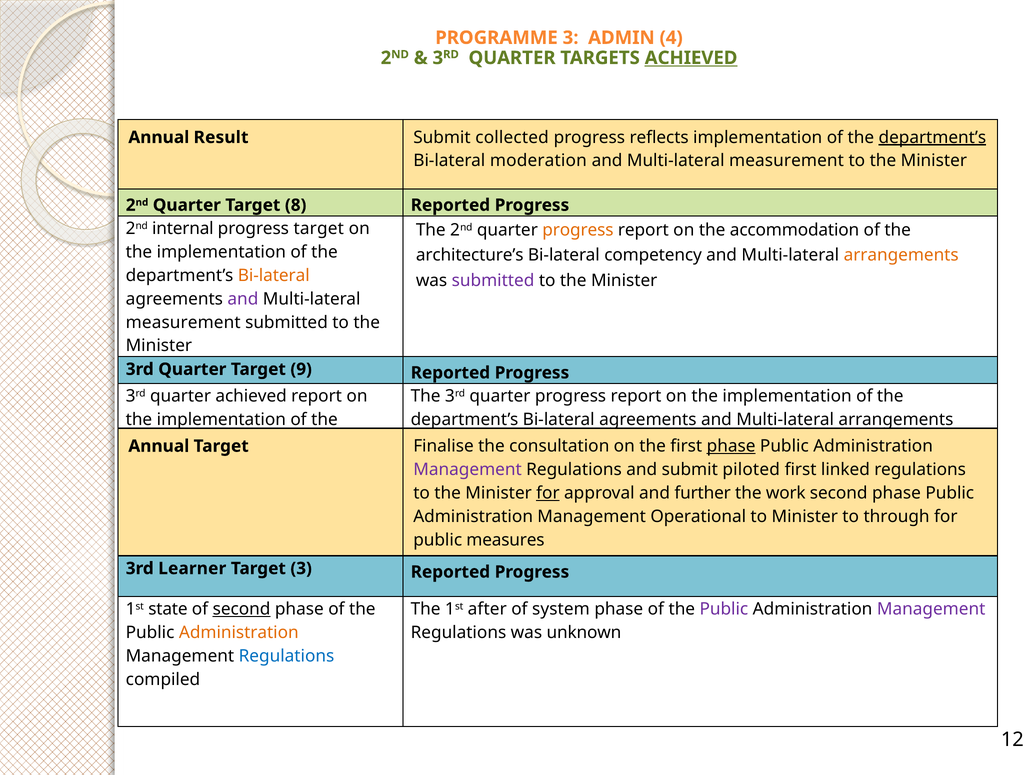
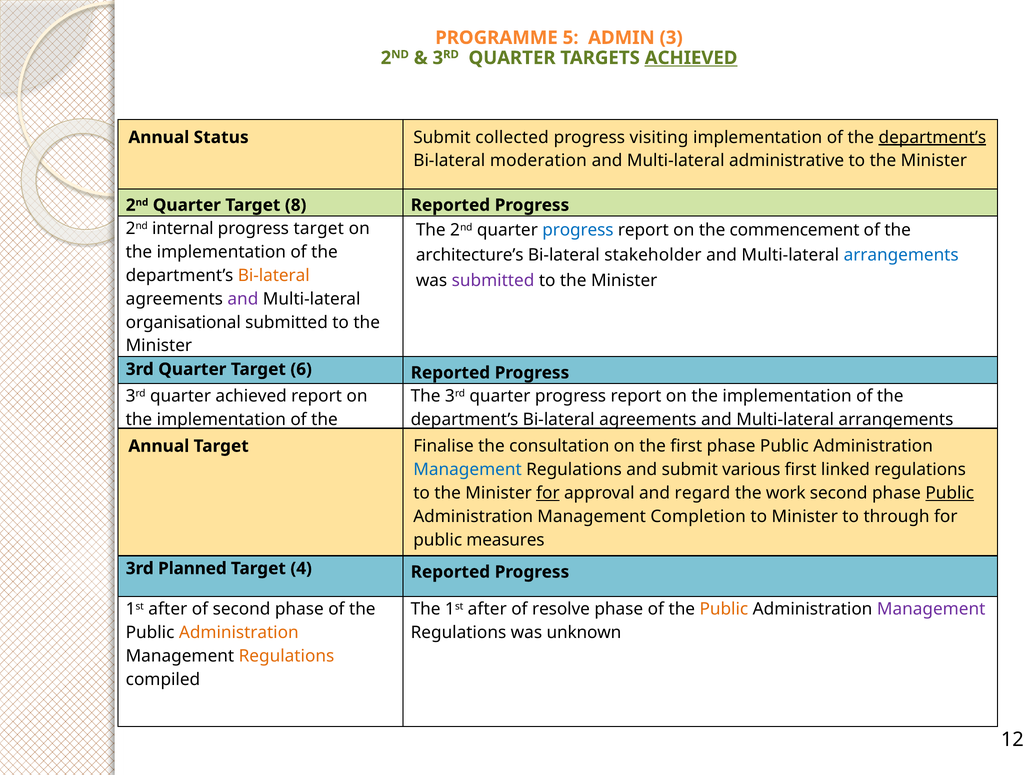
PROGRAMME 3: 3 -> 5 (571, 38)
4: 4 -> 3 (671, 38)
Result: Result -> Status (221, 137)
reflects: reflects -> visiting (659, 137)
measurement: measurement -> administrative (787, 161)
progress colour: orange -> blue (578, 230)
accommodation: accommodation -> commencement (795, 230)
competency: competency -> stakeholder (653, 255)
arrangements colour: orange -> blue (901, 255)
measurement: measurement -> organisational (183, 323)
9: 9 -> 6 (301, 369)
phase underline: present -> none (731, 446)
Management colour: purple -> blue (468, 470)
piloted: piloted -> various (751, 470)
further: further -> regard (702, 493)
Public underline: none -> present (950, 493)
Operational: Operational -> Completion (698, 517)
Learner: Learner -> Planned (192, 569)
Target 3: 3 -> 4 (301, 569)
state: state -> after (168, 610)
second underline: present -> none (242, 610)
system: system -> resolve (561, 610)
Public colour: purple -> orange (724, 610)
Regulations colour: blue -> orange (286, 656)
